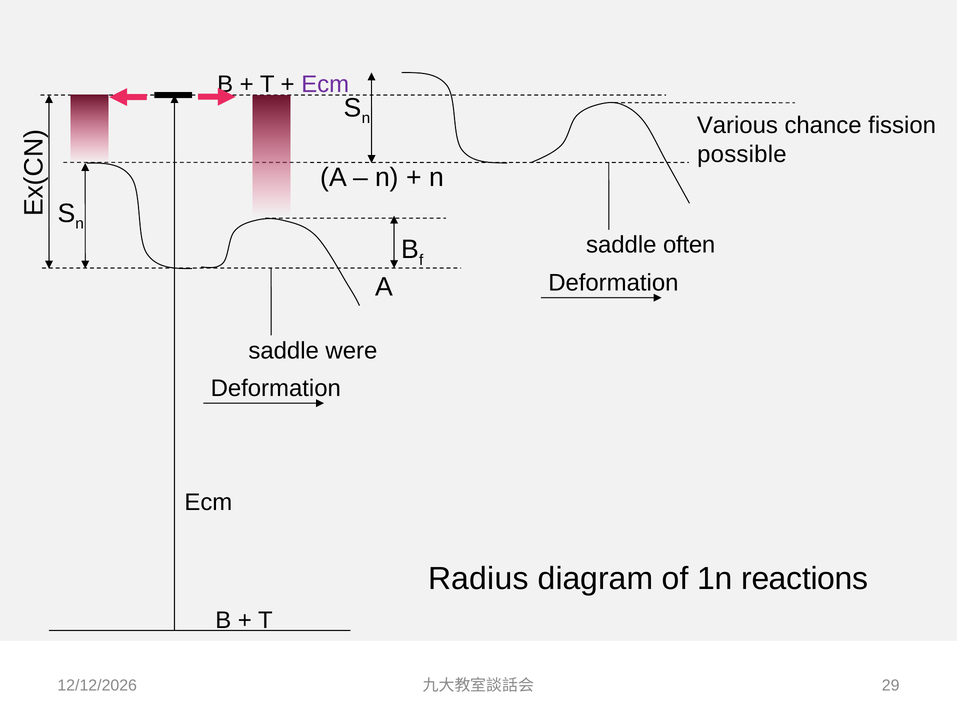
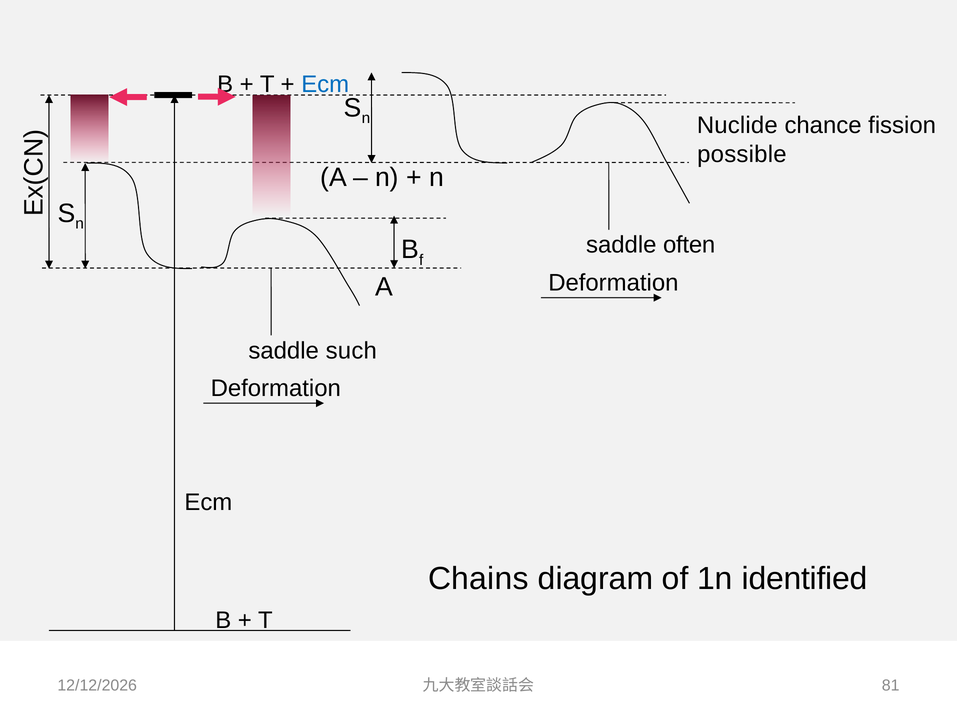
Ecm colour: purple -> blue (325, 84)
Various: Various -> Nuclide (737, 125)
were: were -> such (351, 350)
Radius: Radius -> Chains (478, 578)
reactions: reactions -> identified (805, 578)
29: 29 -> 81 (891, 685)
